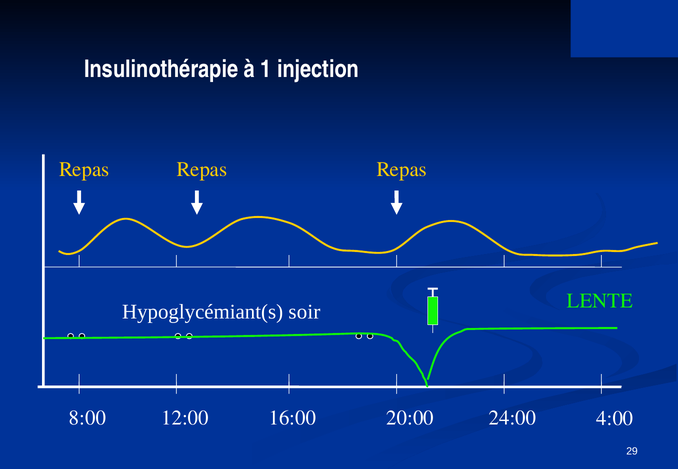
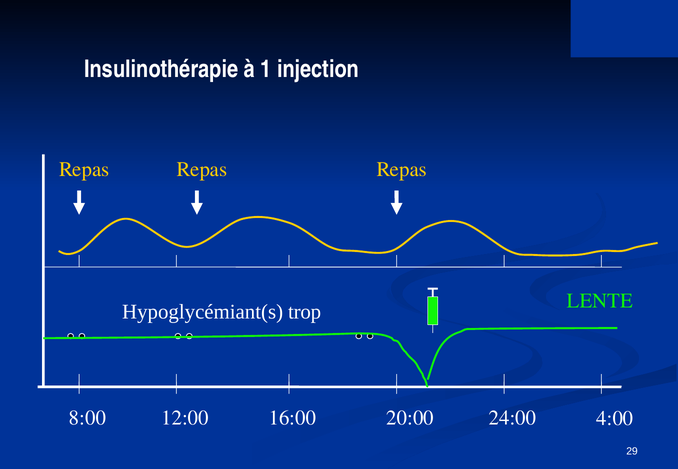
soir: soir -> trop (305, 312)
